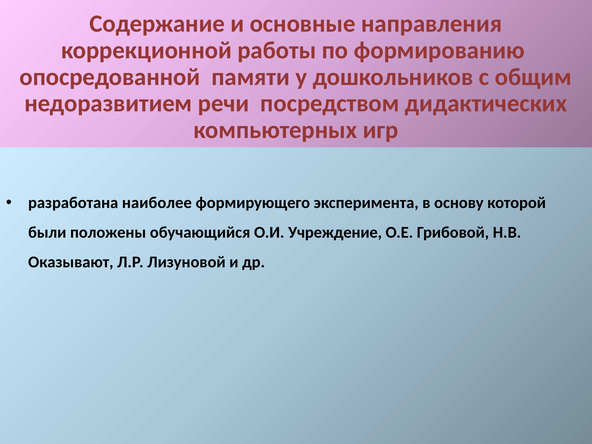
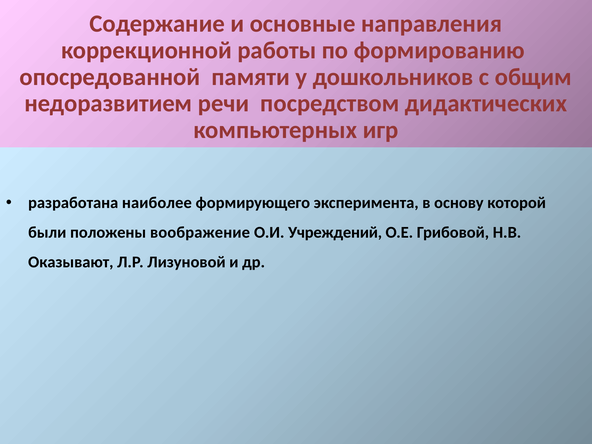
обучающийся: обучающийся -> воображение (200, 232)
Учреждение: Учреждение -> Учреждений (335, 232)
